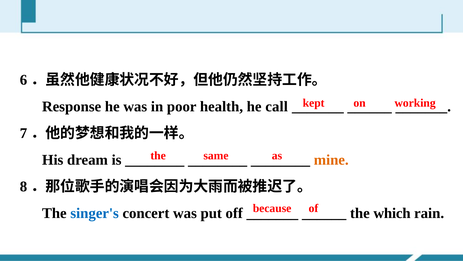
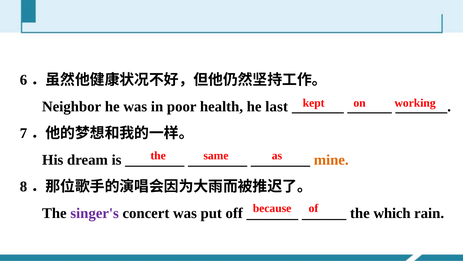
Response: Response -> Neighbor (72, 106)
call: call -> last (277, 106)
singer's colour: blue -> purple (95, 213)
